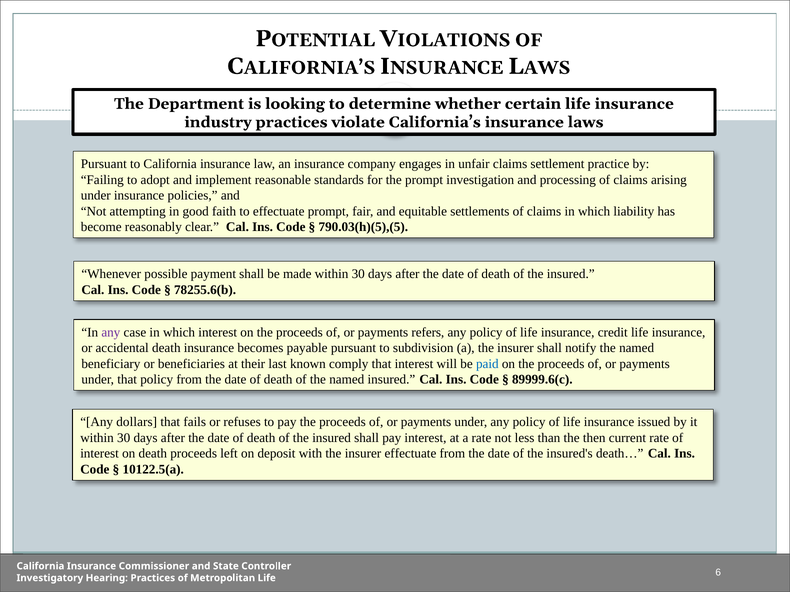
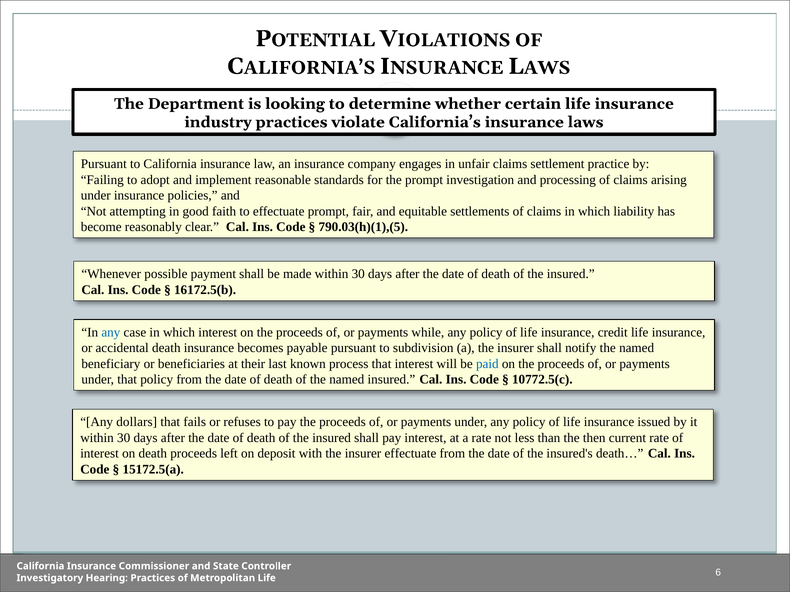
790.03(h)(5),(5: 790.03(h)(5),(5 -> 790.03(h)(1),(5 (363, 227)
78255.6(b: 78255.6(b -> 16172.5(b (205, 290)
any colour: purple -> blue (111, 332)
refers: refers -> while (428, 332)
comply: comply -> process (349, 364)
89999.6(c: 89999.6(c -> 10772.5(c (542, 380)
10122.5(a: 10122.5(a -> 15172.5(a (153, 470)
